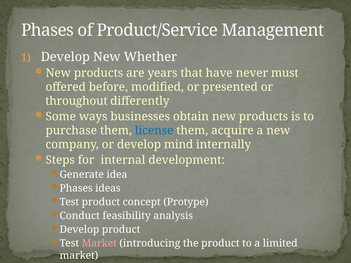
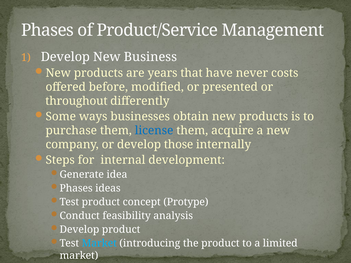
Whether: Whether -> Business (150, 57)
must: must -> costs (285, 73)
mind: mind -> those (179, 145)
Market colour: pink -> light blue (99, 243)
